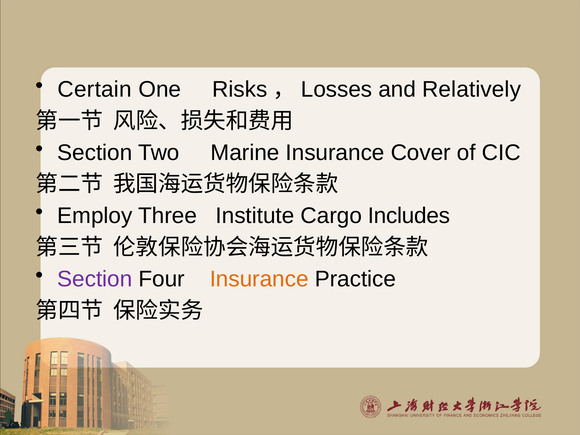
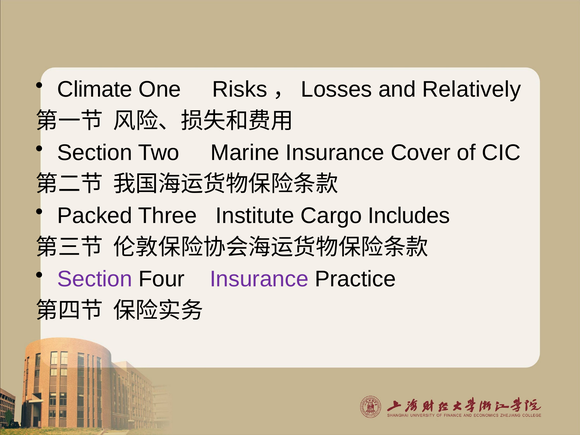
Certain: Certain -> Climate (95, 89)
Employ: Employ -> Packed (95, 216)
Insurance colour: orange -> purple (259, 279)
